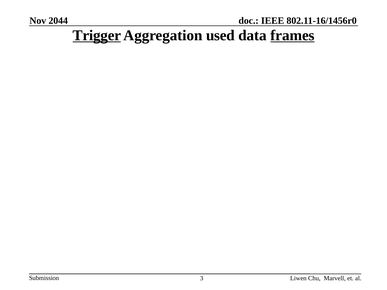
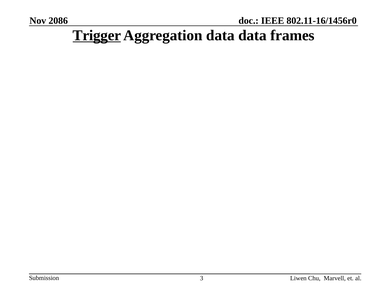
2044: 2044 -> 2086 (58, 21)
Aggregation used: used -> data (220, 35)
frames underline: present -> none (292, 35)
